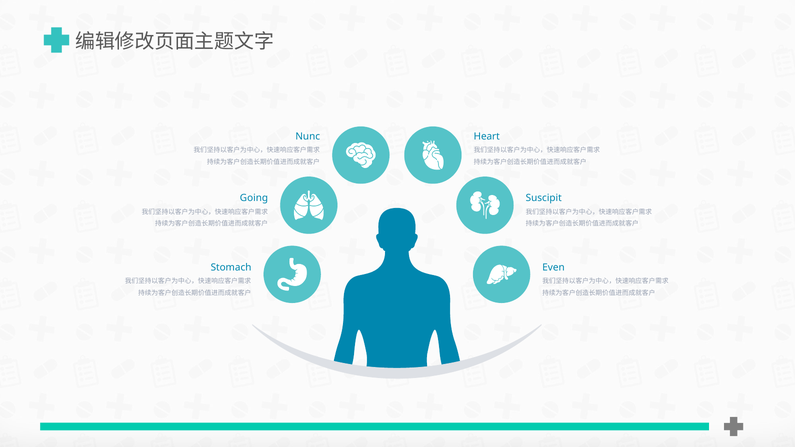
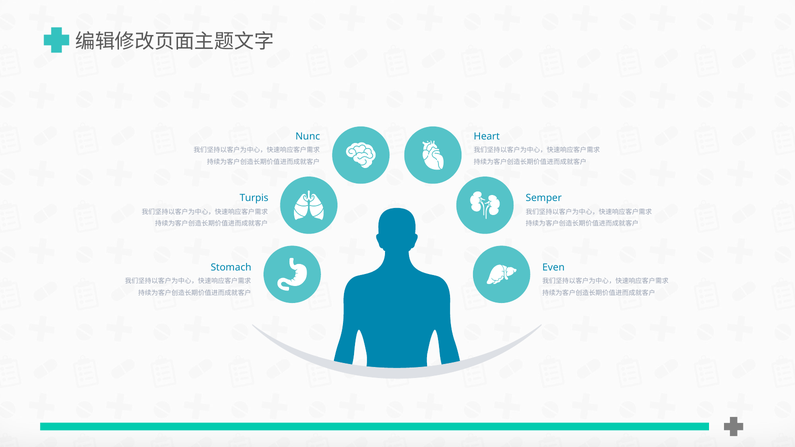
Going: Going -> Turpis (254, 198)
Suscipit: Suscipit -> Semper (544, 198)
